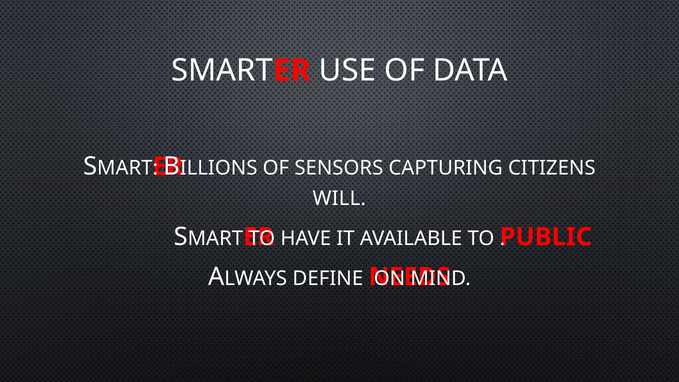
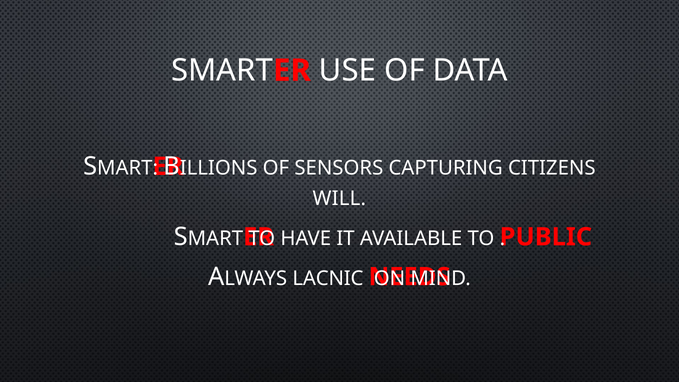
DEFINE: DEFINE -> LACNIC (328, 278)
